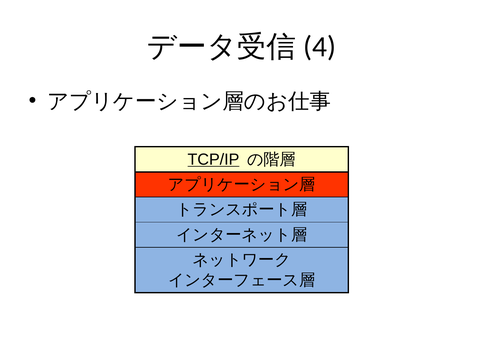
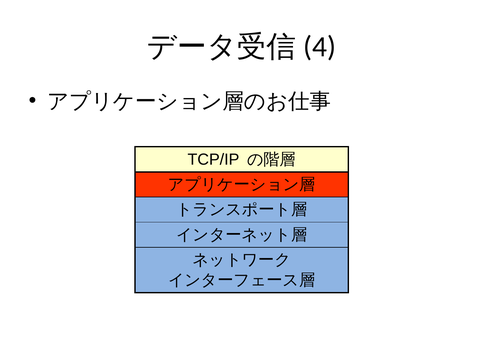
TCP/IP underline: present -> none (213, 160)
